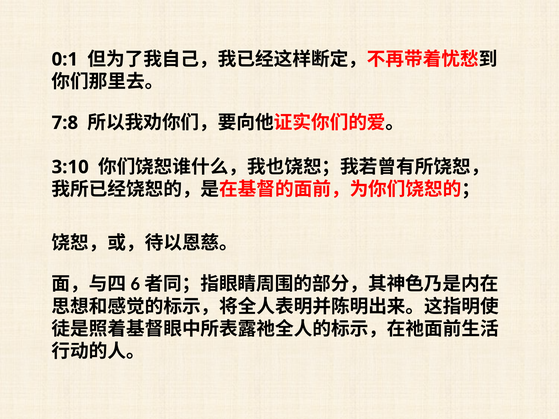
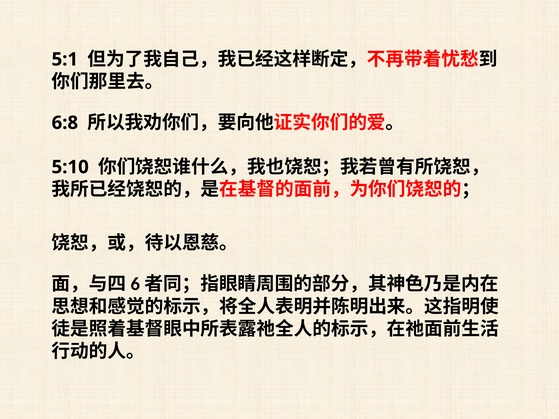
0:1: 0:1 -> 5:1 (65, 59)
7:8: 7:8 -> 6:8 (65, 123)
3:10: 3:10 -> 5:10 (70, 167)
